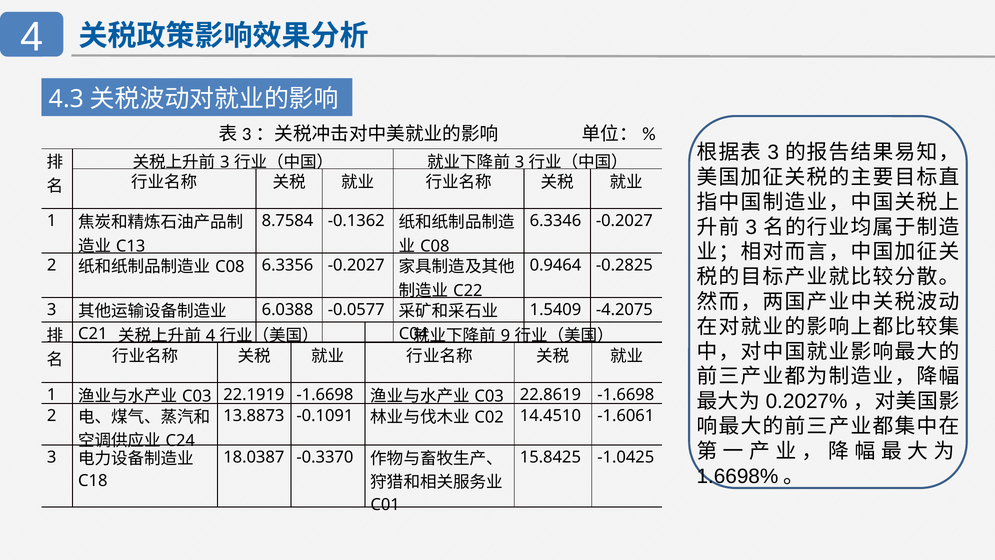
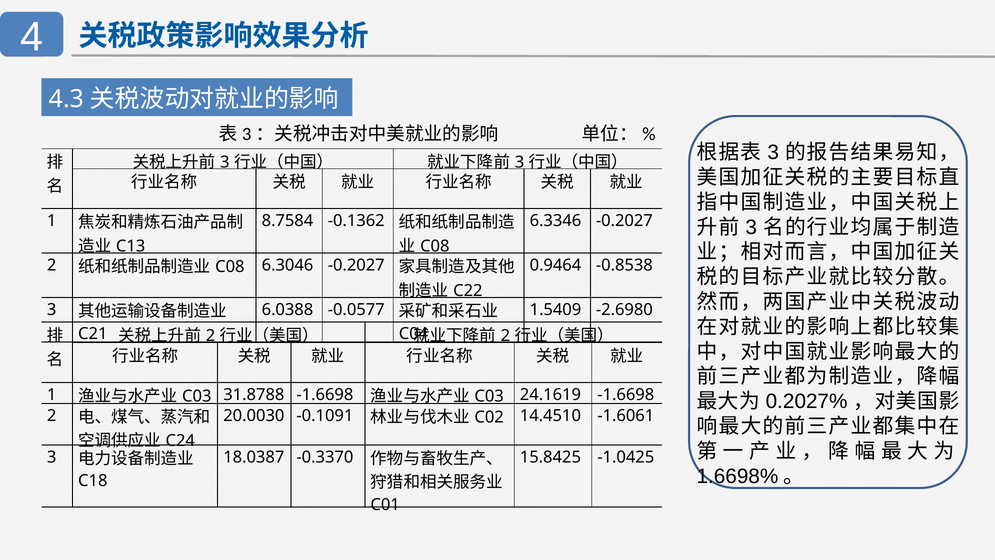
6.3356: 6.3356 -> 6.3046 (288, 265)
-0.2825: -0.2825 -> -0.8538 (624, 265)
-4.2075: -4.2075 -> -2.6980 (624, 310)
4: 4 -> 2 (211, 336)
9: 9 -> 2 (505, 336)
22.1919: 22.1919 -> 31.8788 (254, 395)
22.8619: 22.8619 -> 24.1619 (550, 395)
13.8873: 13.8873 -> 20.0030 (254, 415)
